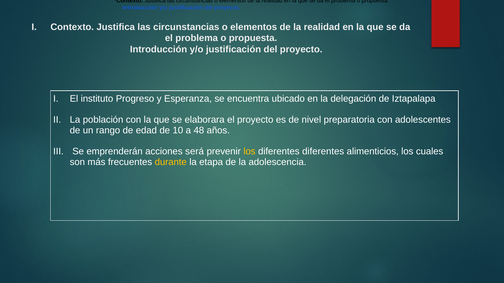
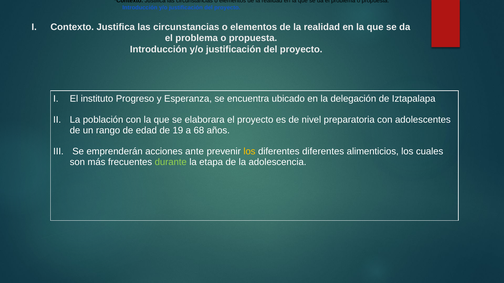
10: 10 -> 19 (178, 131)
48: 48 -> 68 (199, 131)
será: será -> ante (195, 152)
durante colour: yellow -> light green (171, 162)
